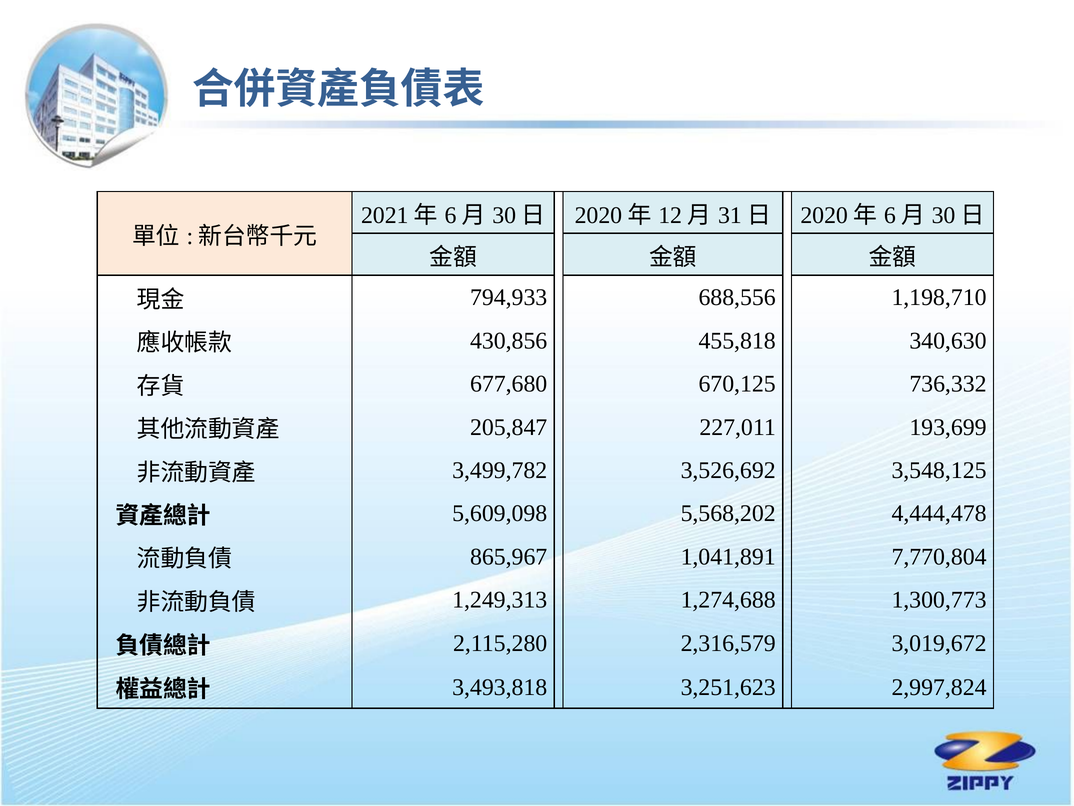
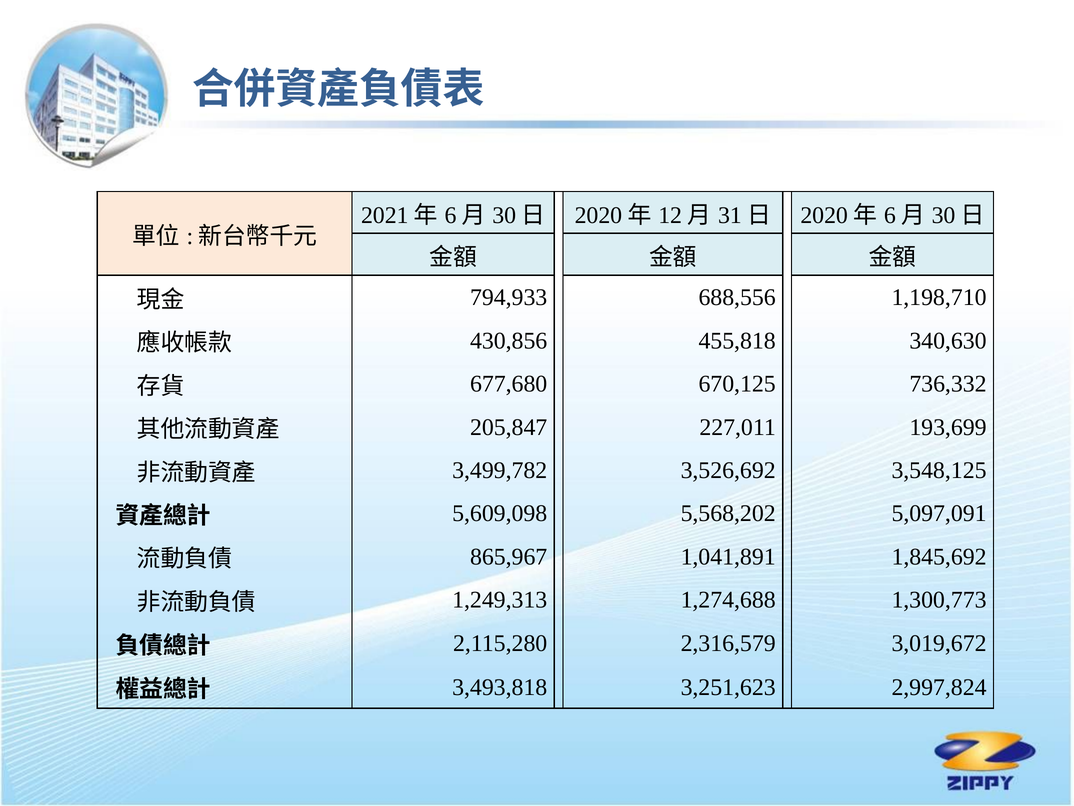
4,444,478: 4,444,478 -> 5,097,091 (939, 513)
7,770,804: 7,770,804 -> 1,845,692 (939, 556)
